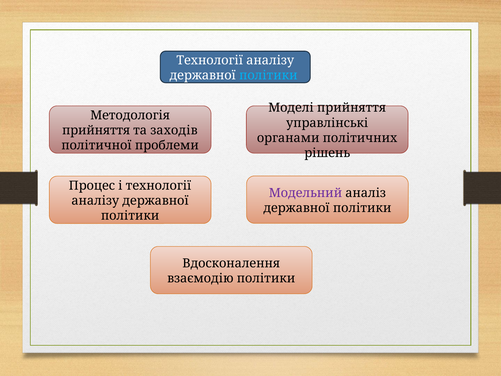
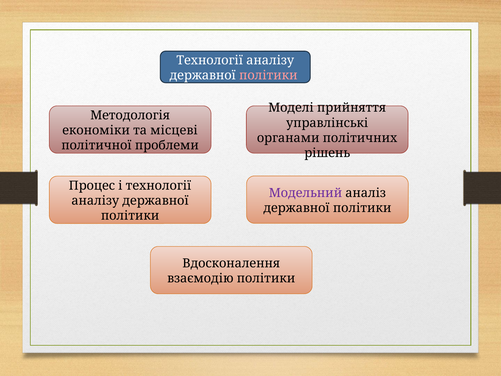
політики colour: light blue -> pink (268, 75)
прийняття: прийняття -> економіки (96, 130)
заходів: заходів -> місцеві (174, 130)
